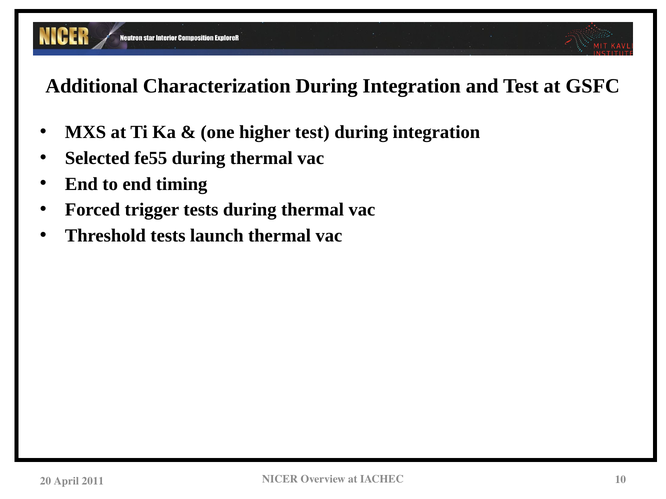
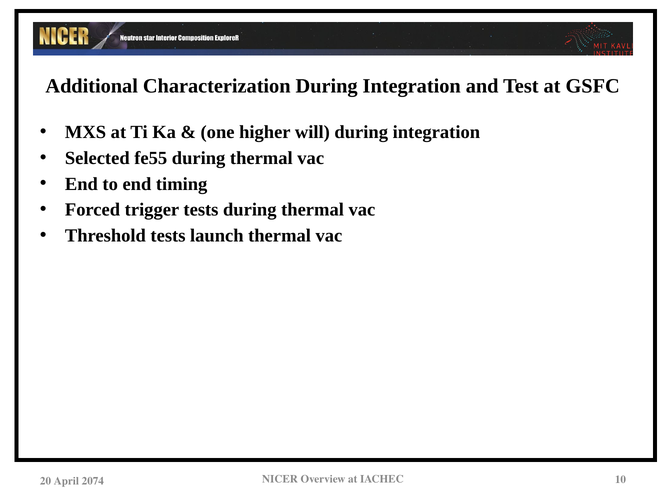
higher test: test -> will (312, 132)
2011: 2011 -> 2074 (93, 481)
